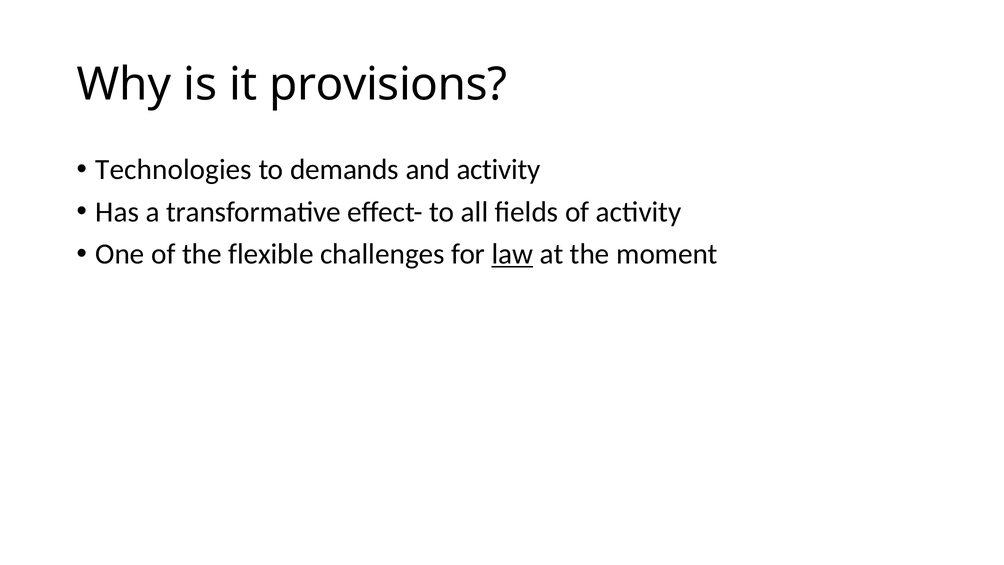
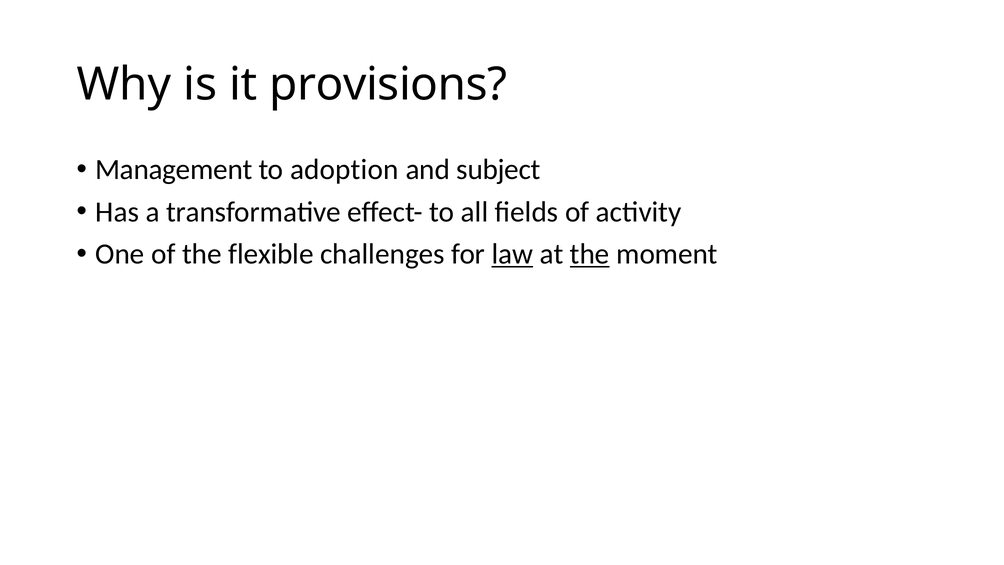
Technologies: Technologies -> Management (174, 170)
demands: demands -> adoption (344, 170)
and activity: activity -> subject (499, 170)
the underline: none -> present (590, 254)
